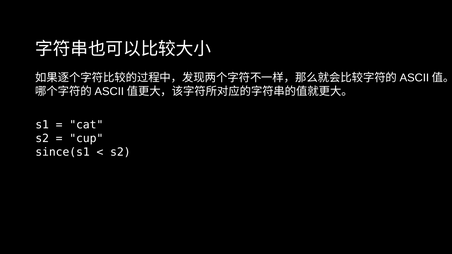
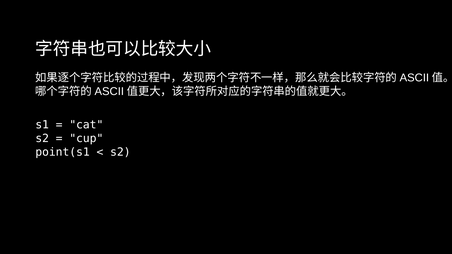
since(s1: since(s1 -> point(s1 (63, 152)
